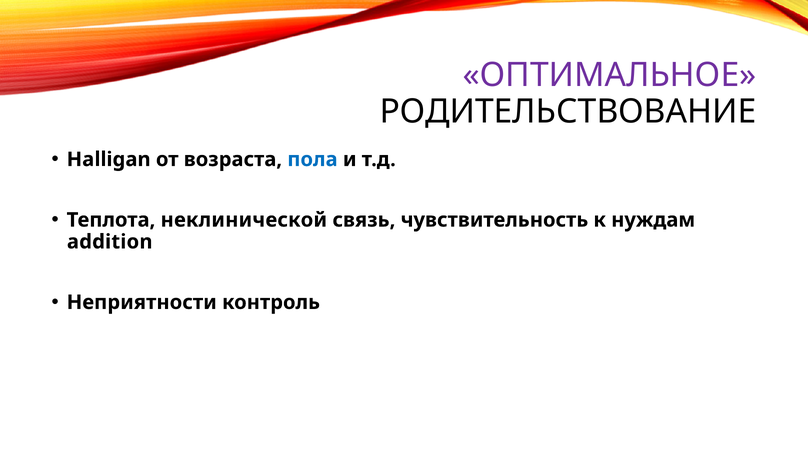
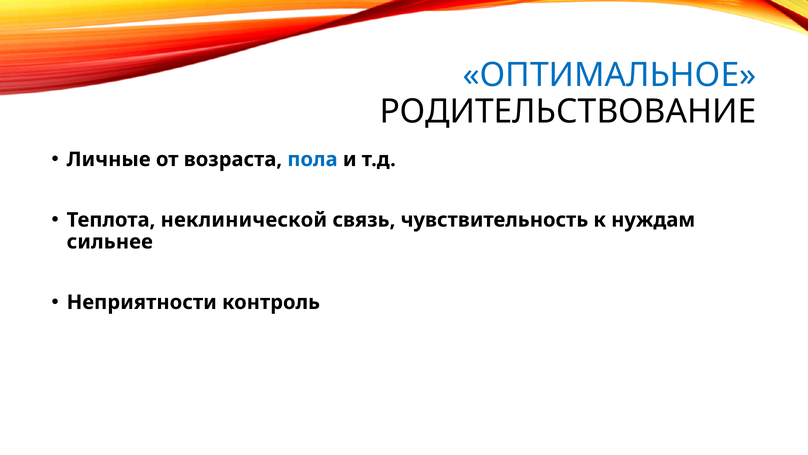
ОПТИМАЛЬНОЕ colour: purple -> blue (610, 75)
Halligan: Halligan -> Личные (109, 159)
addition: addition -> сильнее (110, 242)
